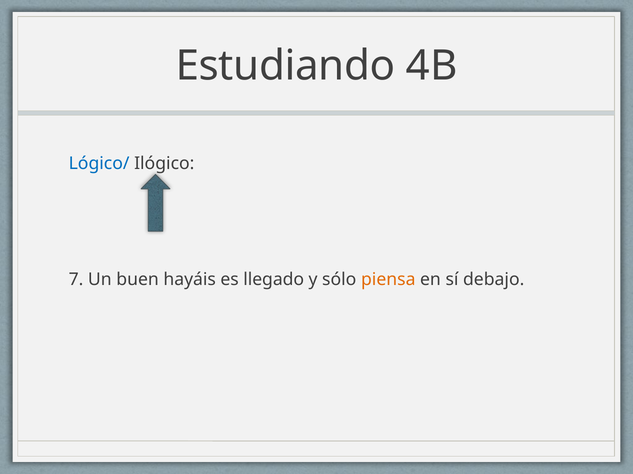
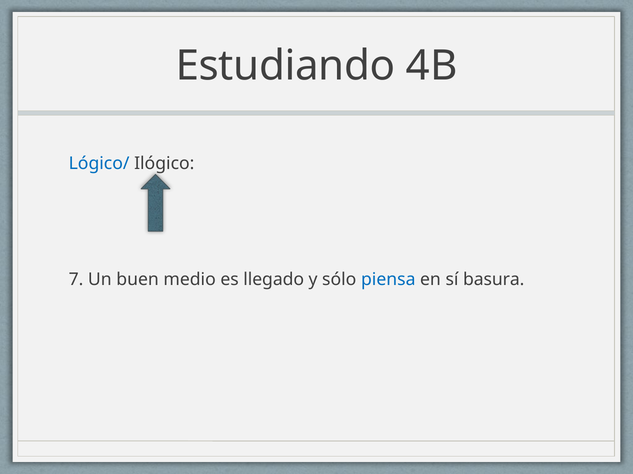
hayáis: hayáis -> medio (190, 280)
piensa colour: orange -> blue (388, 280)
debajo: debajo -> basura (494, 280)
